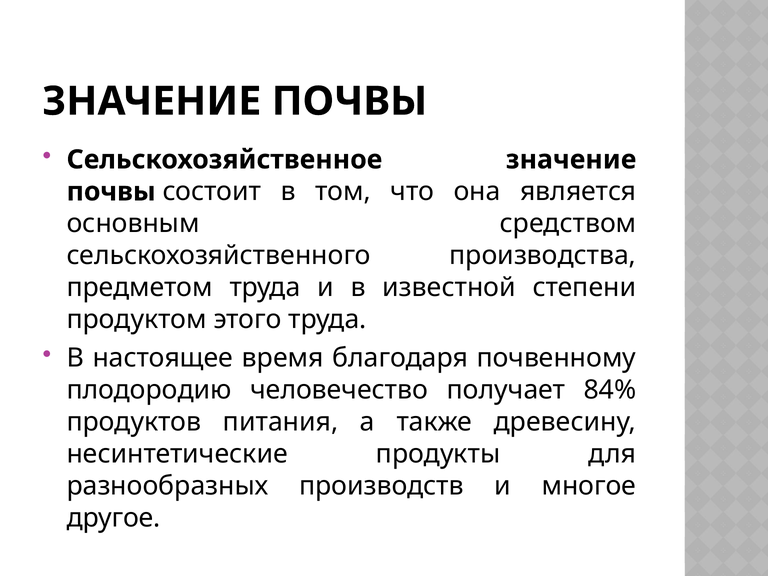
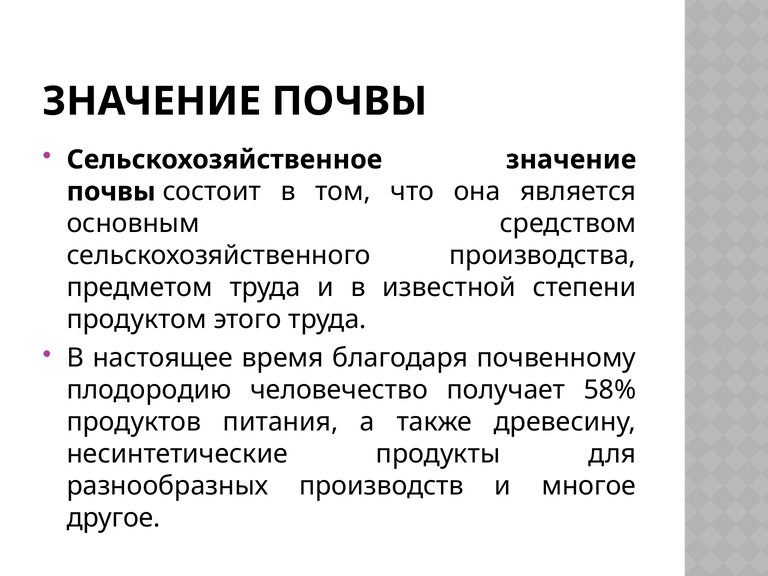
84%: 84% -> 58% (610, 390)
